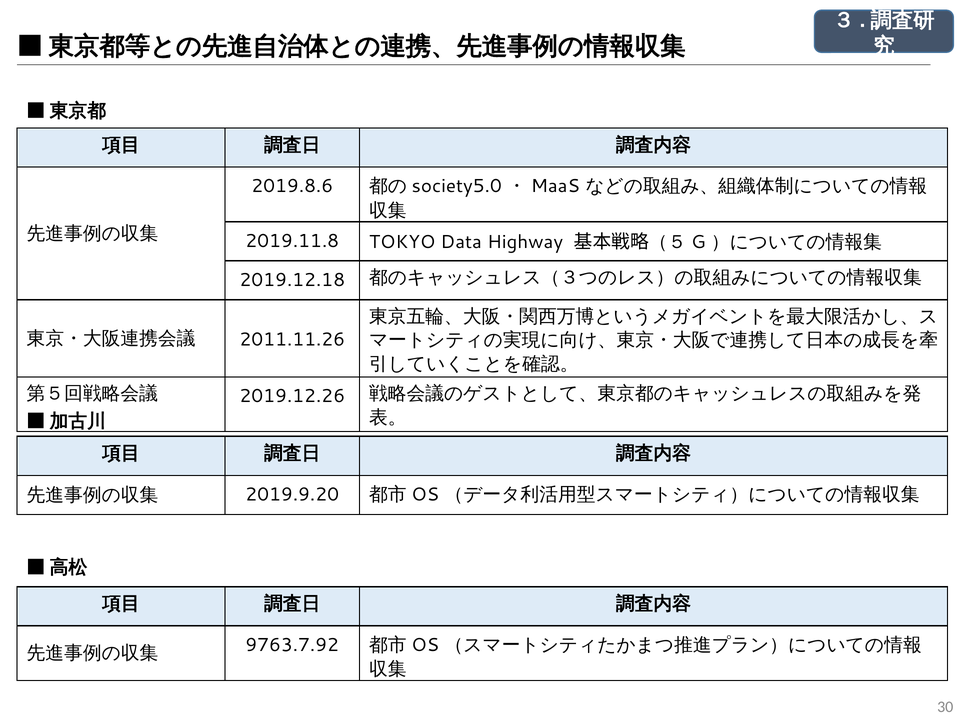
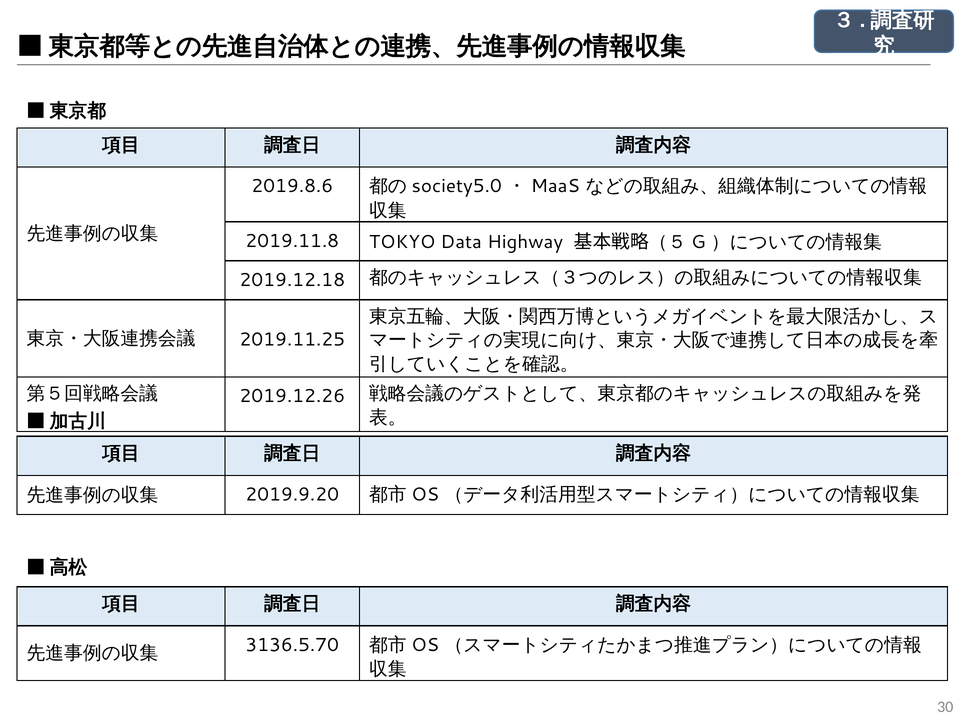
2011.11.26: 2011.11.26 -> 2019.11.25 (292, 339)
9763.7.92: 9763.7.92 -> 3136.5.70 (292, 645)
